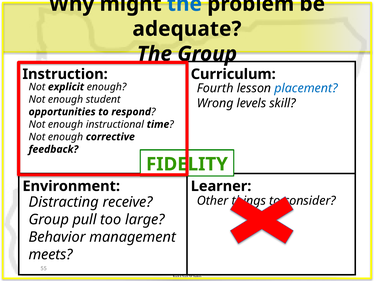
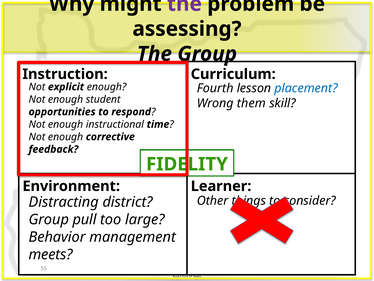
the colour: blue -> purple (184, 4)
adequate: adequate -> assessing (187, 29)
levels: levels -> them (251, 103)
receive: receive -> district (128, 202)
